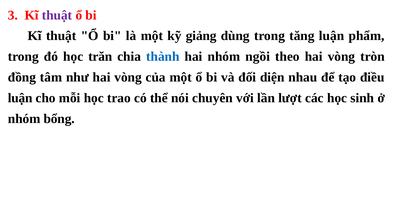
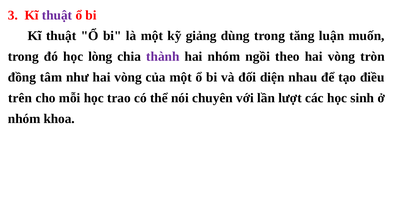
phẩm: phẩm -> muốn (367, 36)
trăn: trăn -> lòng (100, 57)
thành colour: blue -> purple (163, 57)
luận: luận -> trên (20, 98)
bổng: bổng -> khoa (59, 119)
